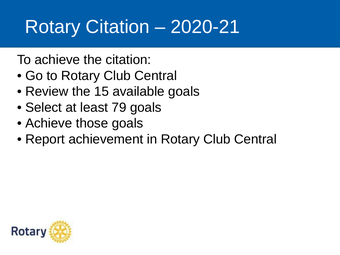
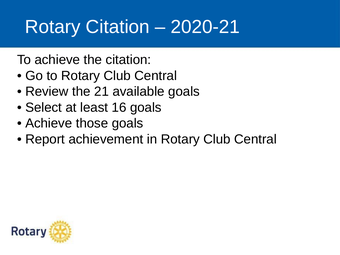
15: 15 -> 21 (102, 92)
79: 79 -> 16 (119, 107)
